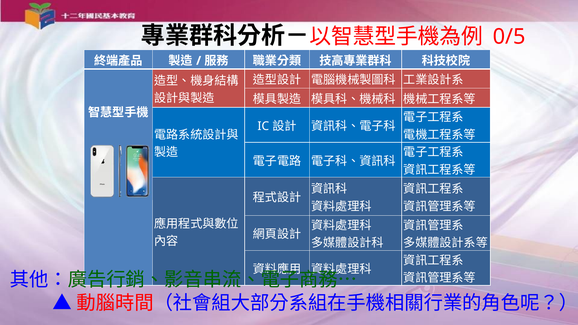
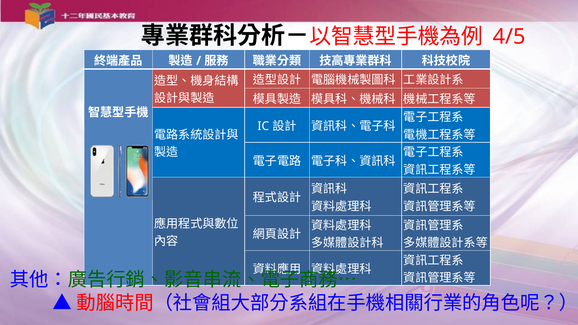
0/5: 0/5 -> 4/5 (509, 37)
